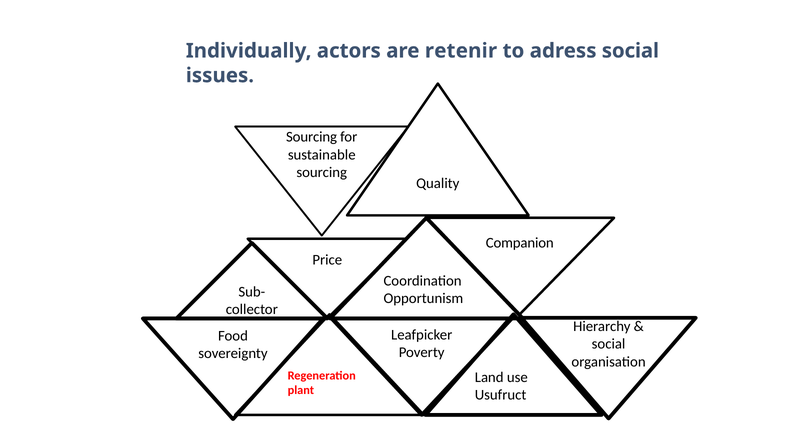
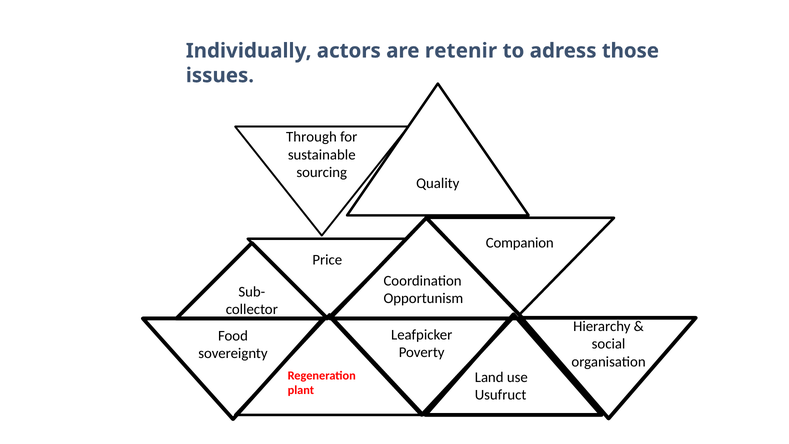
adress social: social -> those (630, 51)
Sourcing: Sourcing -> Through (311, 137)
